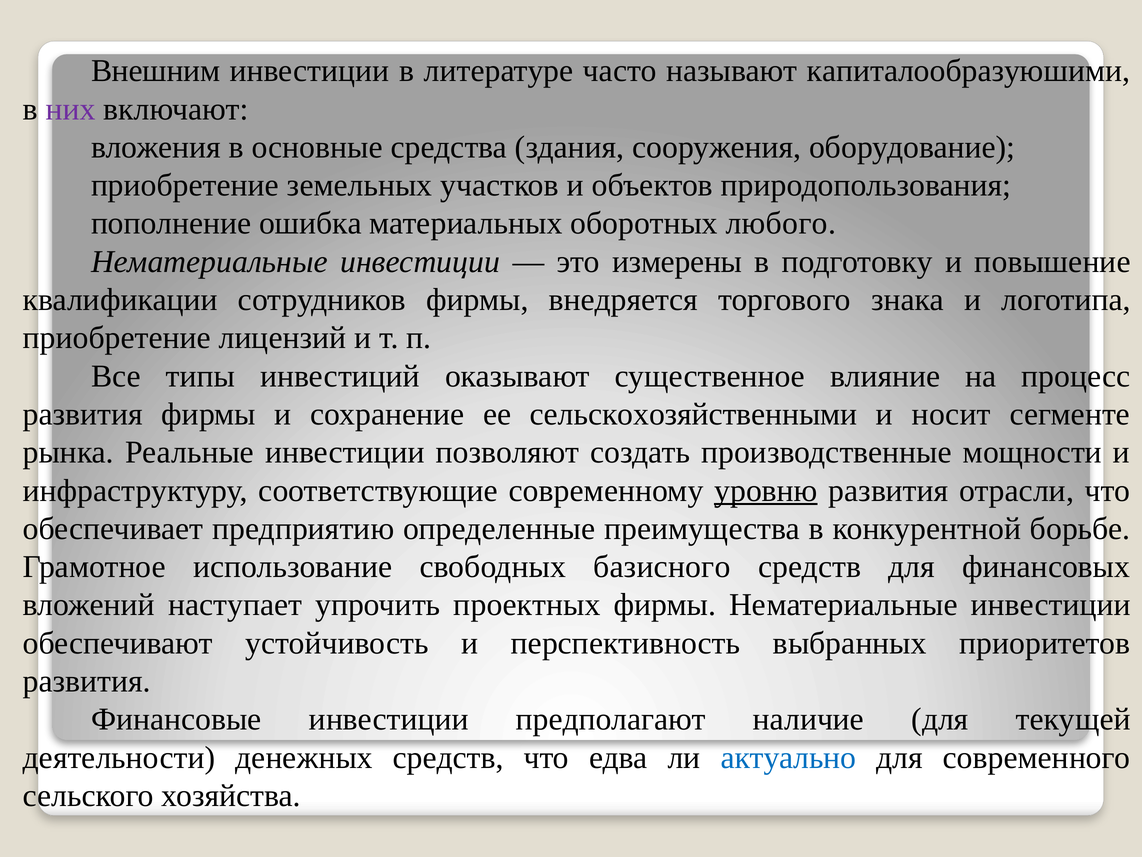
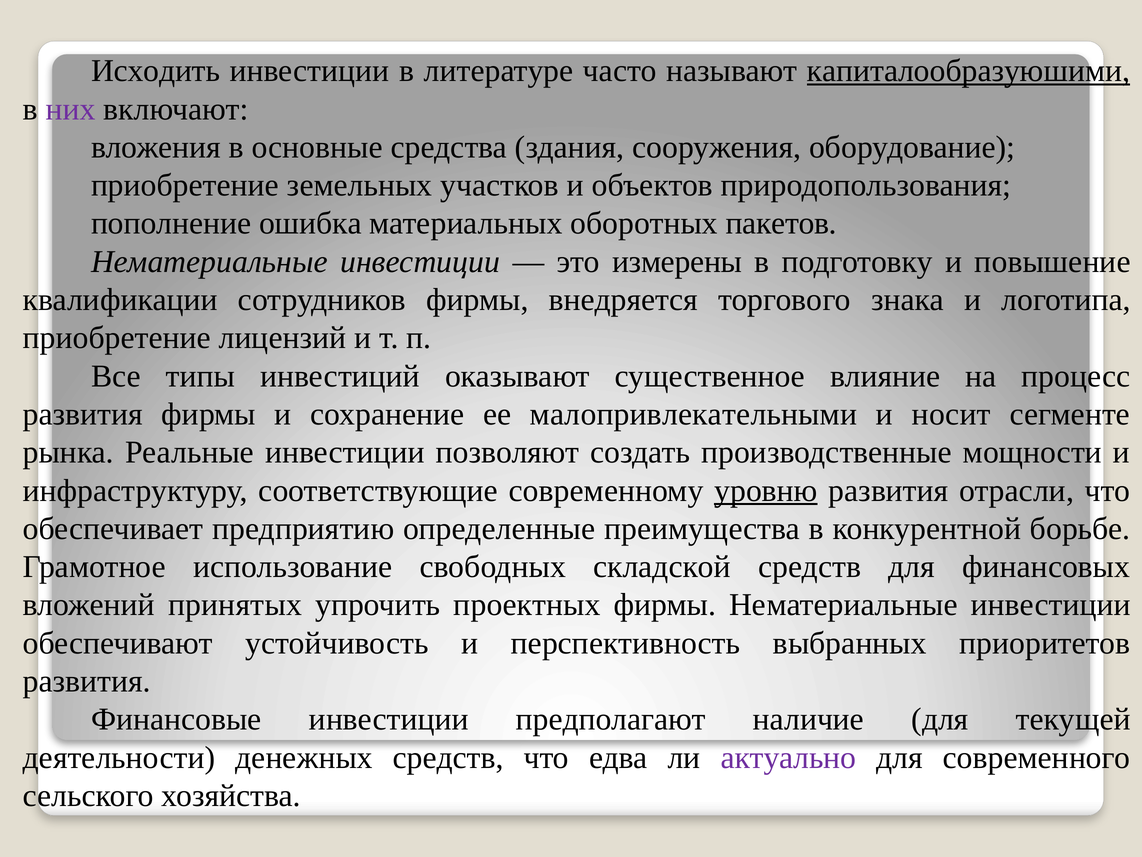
Внешним: Внешним -> Исходить (156, 71)
капиталообразуюшими underline: none -> present (968, 71)
любого: любого -> пакетов (781, 223)
сельскохозяйственными: сельскохозяйственными -> малопривлекательными (694, 414)
базисного: базисного -> складской (662, 567)
наступает: наступает -> принятых (235, 605)
актуально colour: blue -> purple (788, 757)
